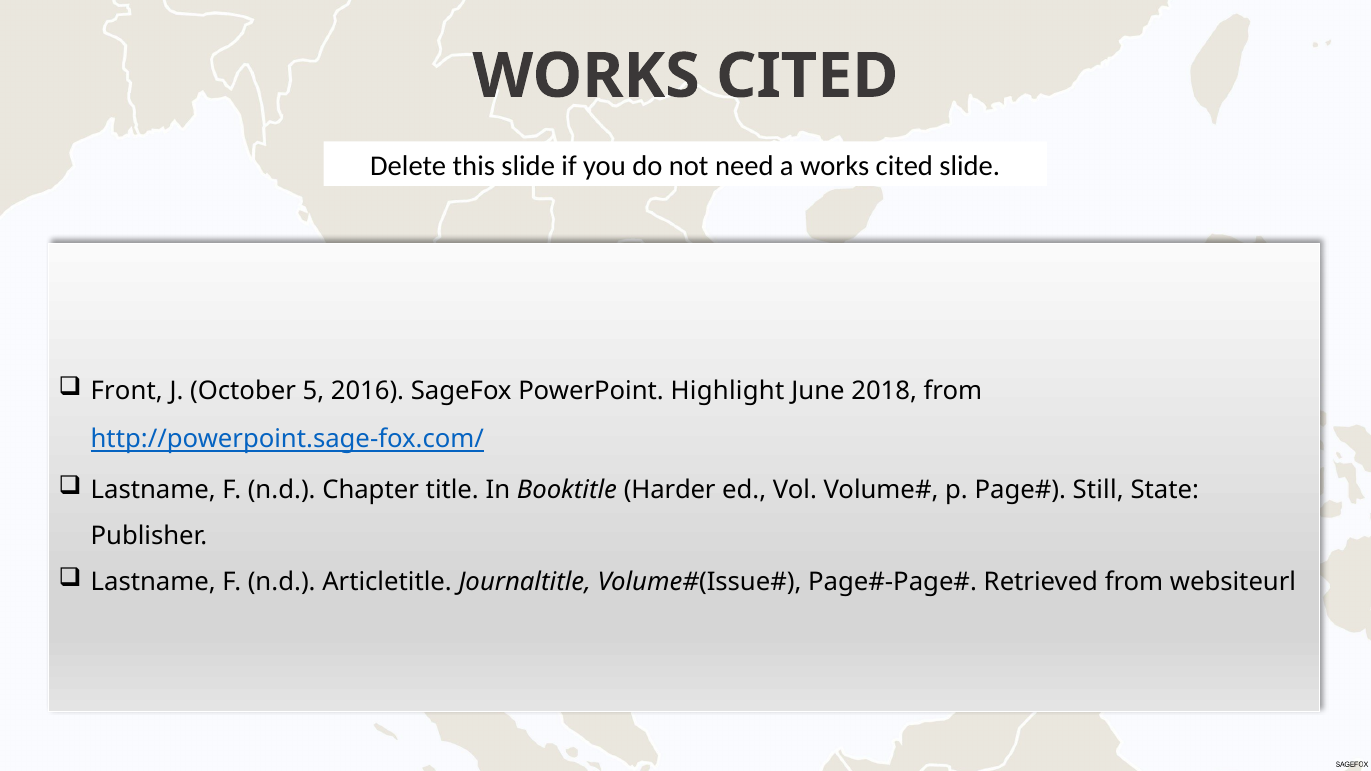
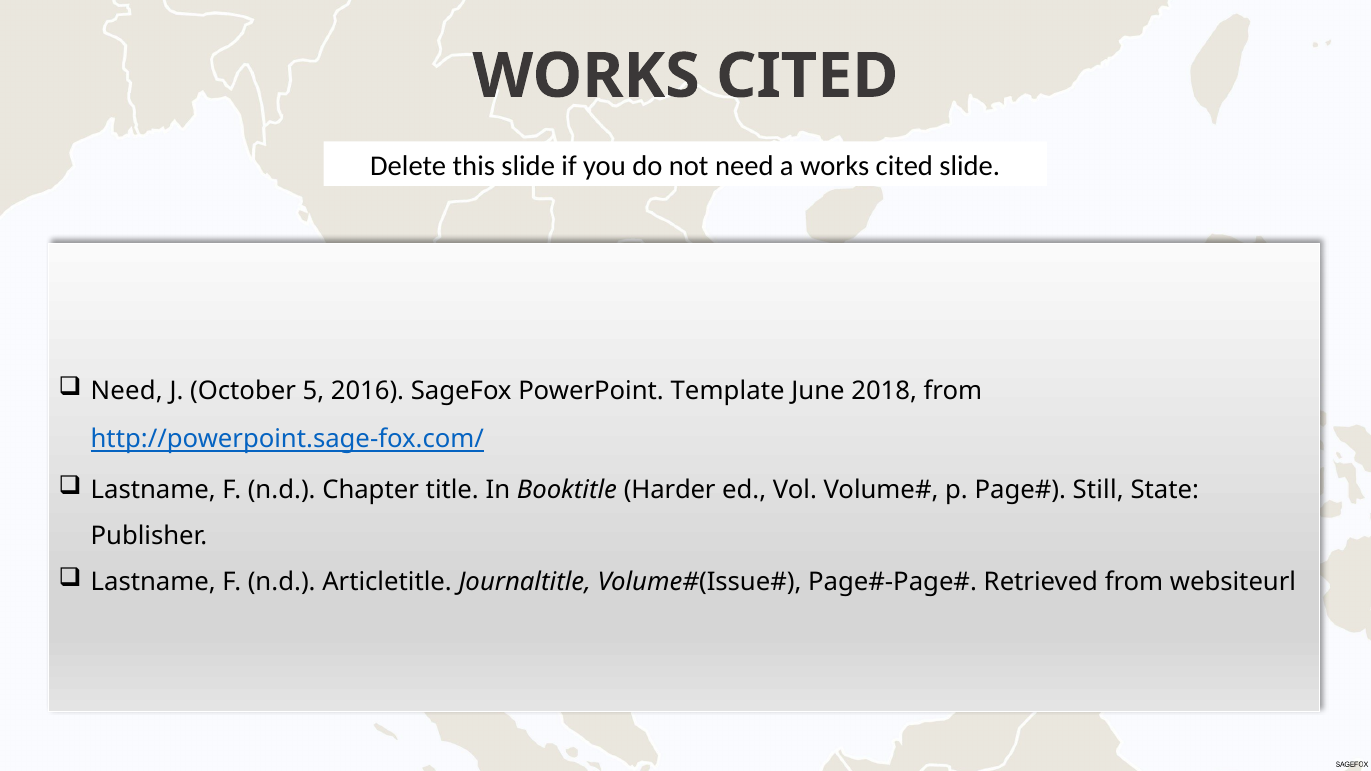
Front: Front -> Need (127, 391)
Highlight: Highlight -> Template (728, 391)
